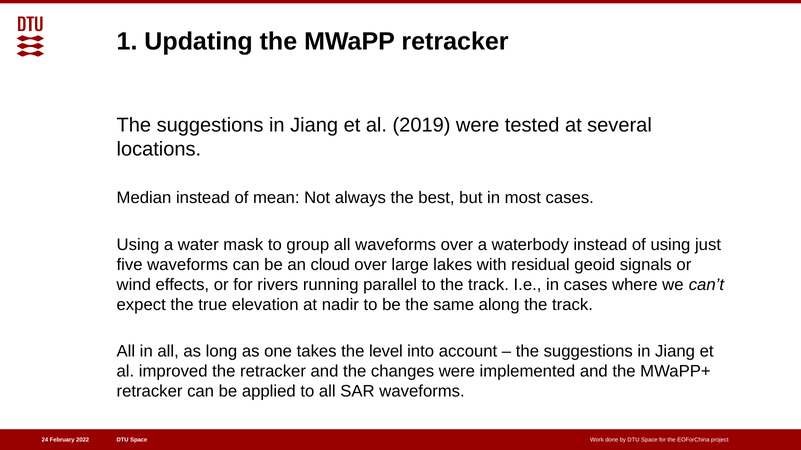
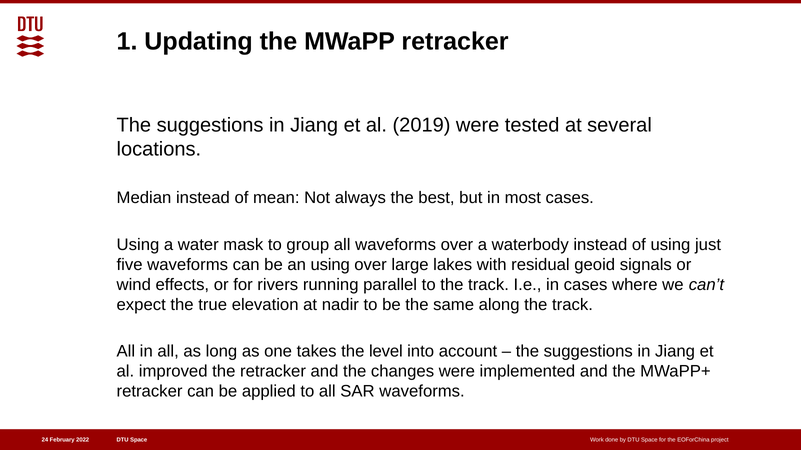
an cloud: cloud -> using (330, 265)
